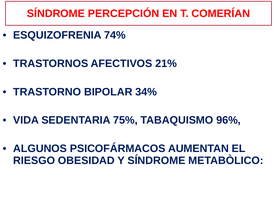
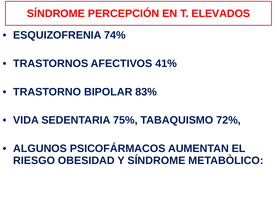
COMERÍAN: COMERÍAN -> ELEVADOS (221, 14)
21%: 21% -> 41% (166, 63)
34%: 34% -> 83% (146, 92)
96%: 96% -> 72% (229, 120)
